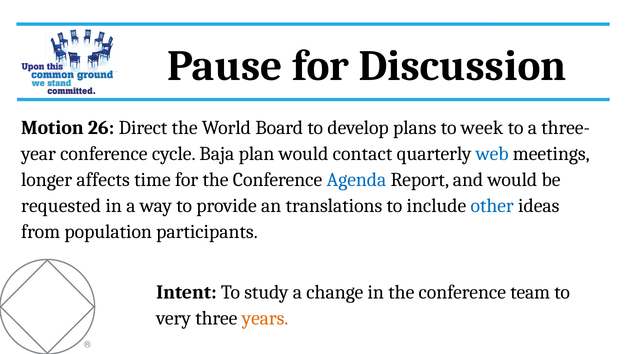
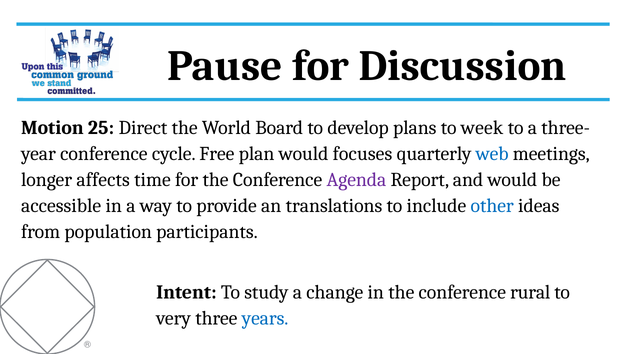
26: 26 -> 25 (101, 128)
Baja: Baja -> Free (217, 154)
contact: contact -> focuses (362, 154)
Agenda colour: blue -> purple (356, 180)
requested: requested -> accessible (61, 206)
team: team -> rural (530, 293)
years colour: orange -> blue (265, 319)
